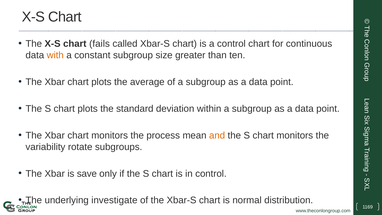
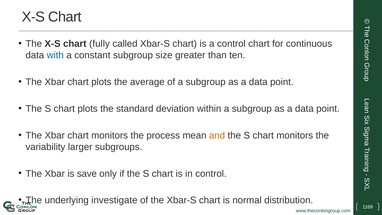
fails: fails -> fully (99, 44)
with colour: orange -> blue (55, 55)
rotate: rotate -> larger (80, 147)
